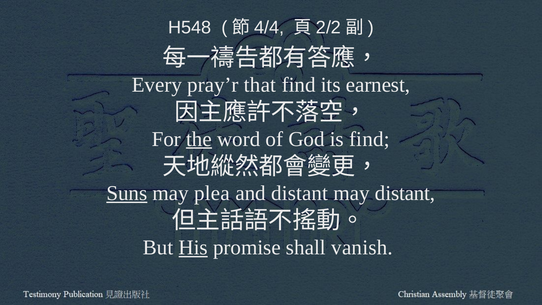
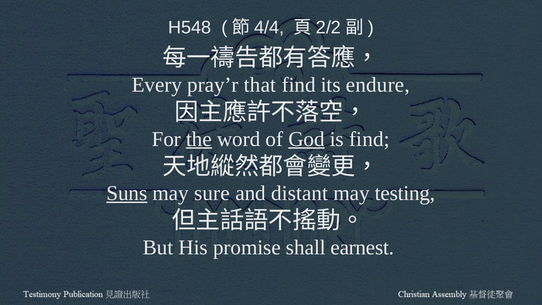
earnest: earnest -> endure (378, 85)
God underline: none -> present (306, 139)
plea: plea -> sure (212, 193)
may distant: distant -> testing (405, 193)
His underline: present -> none (193, 247)
vanish: vanish -> earnest (362, 247)
